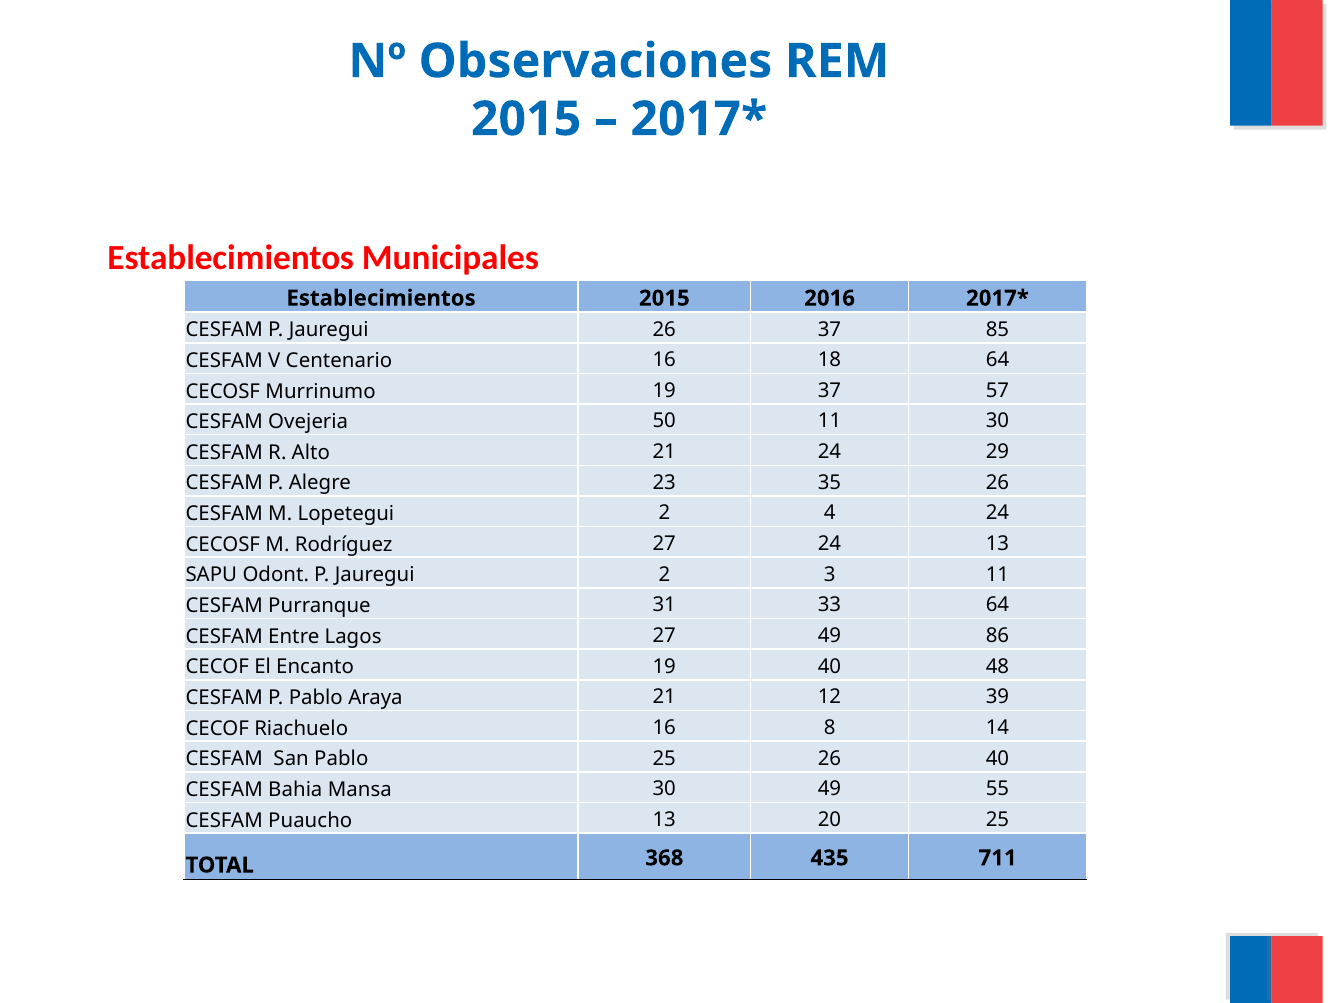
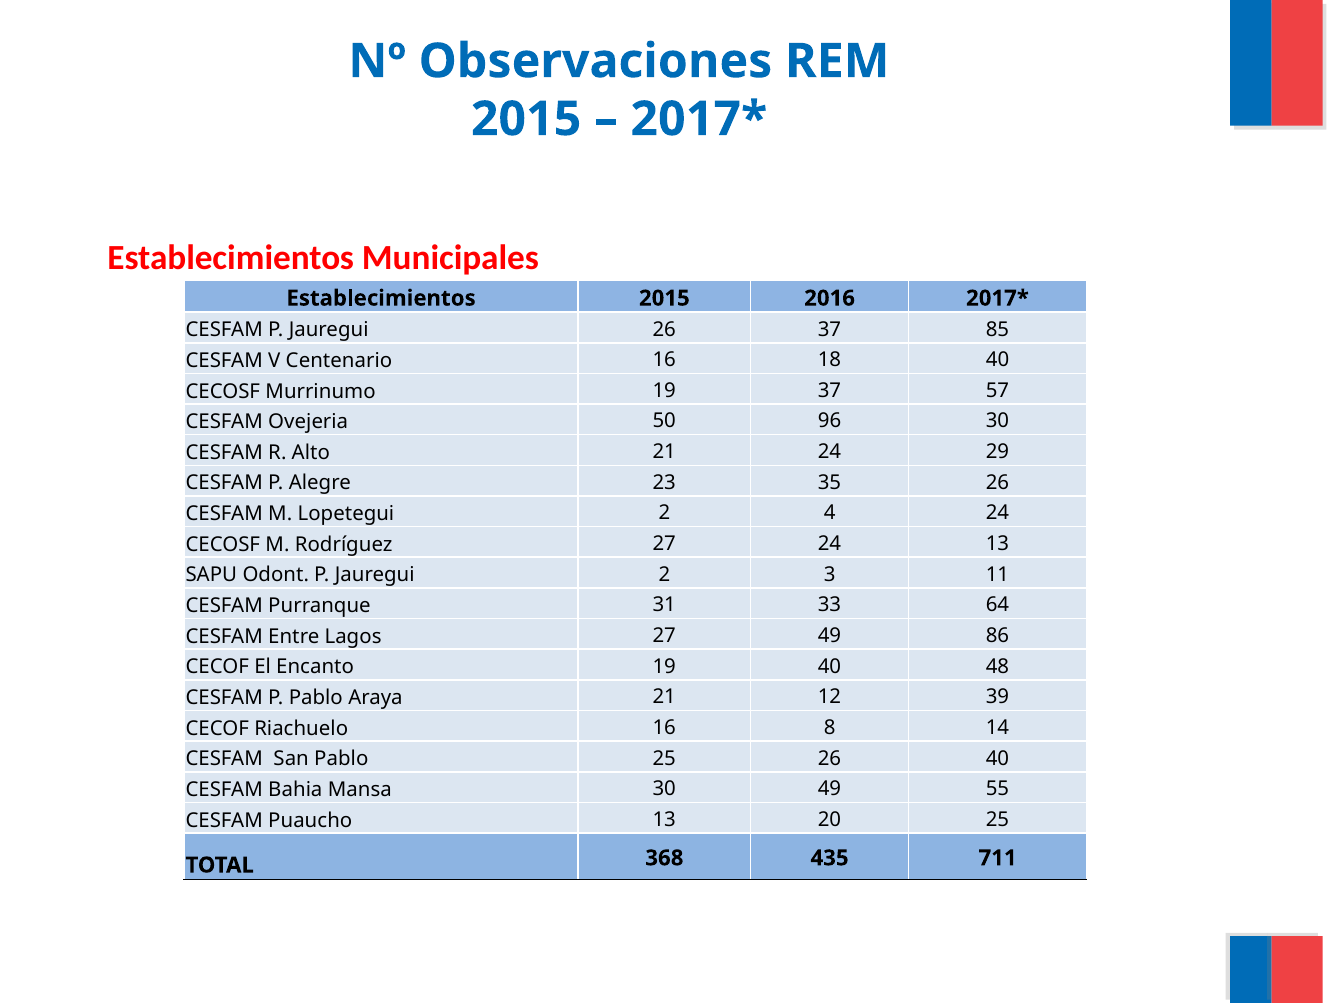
18 64: 64 -> 40 (998, 360)
50 11: 11 -> 96 (830, 421)
